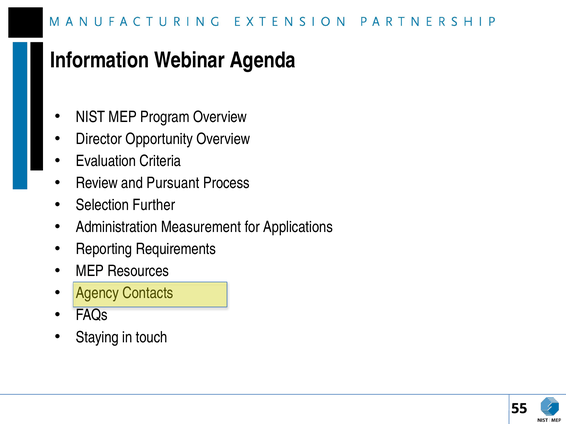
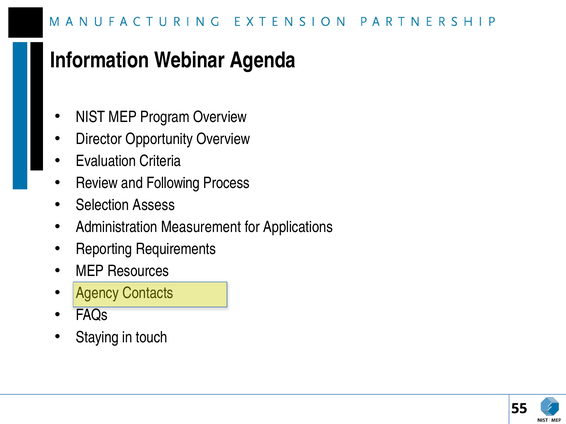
Pursuant: Pursuant -> Following (173, 183)
Further: Further -> Assess (154, 205)
